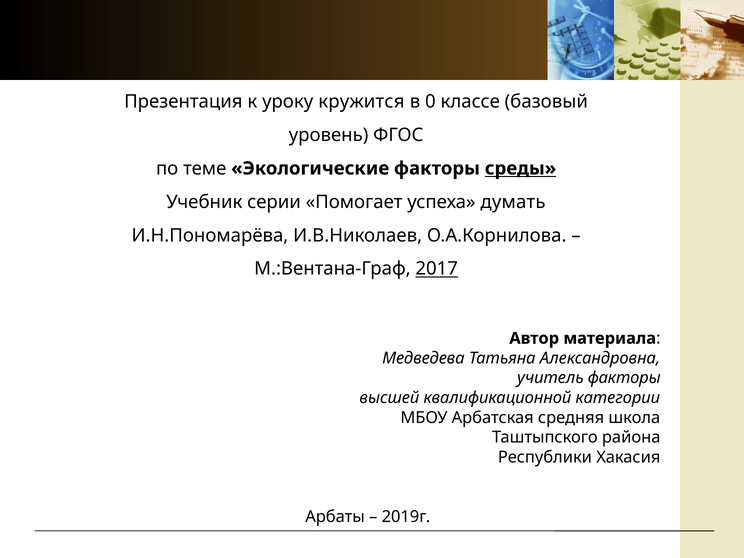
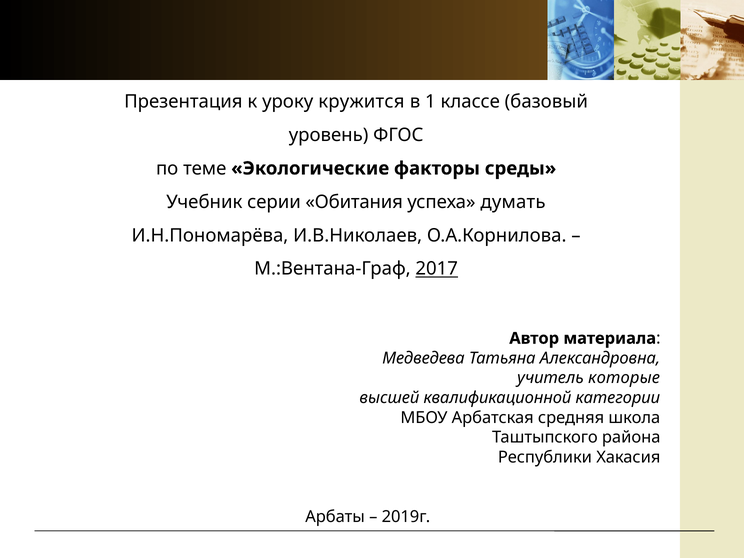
0: 0 -> 1 (430, 101)
среды underline: present -> none (521, 168)
Помогает: Помогает -> Обитания (354, 202)
учитель факторы: факторы -> которые (624, 378)
